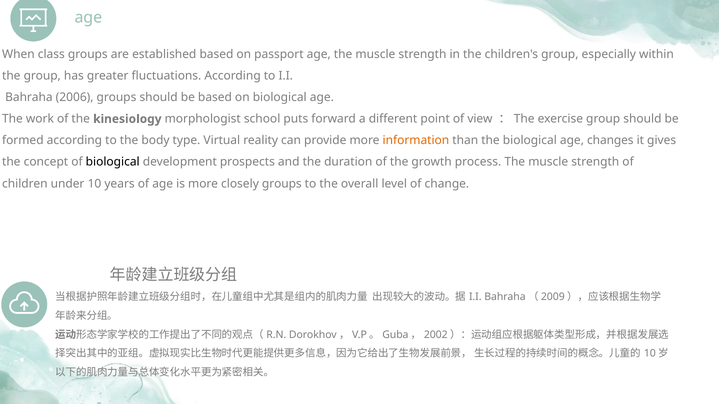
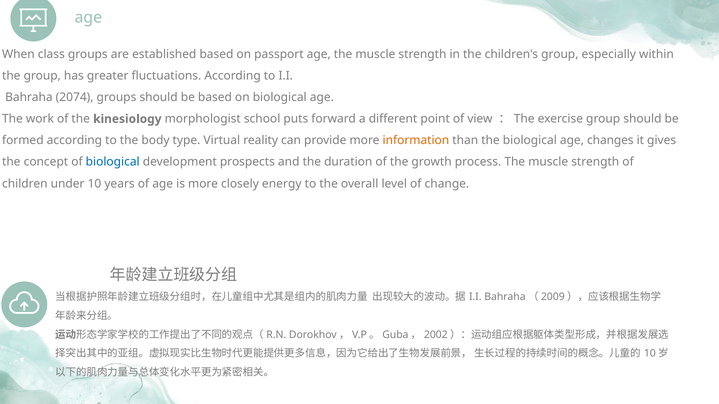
2006: 2006 -> 2074 (75, 98)
biological colour: black -> blue (113, 162)
closely groups: groups -> energy (282, 184)
